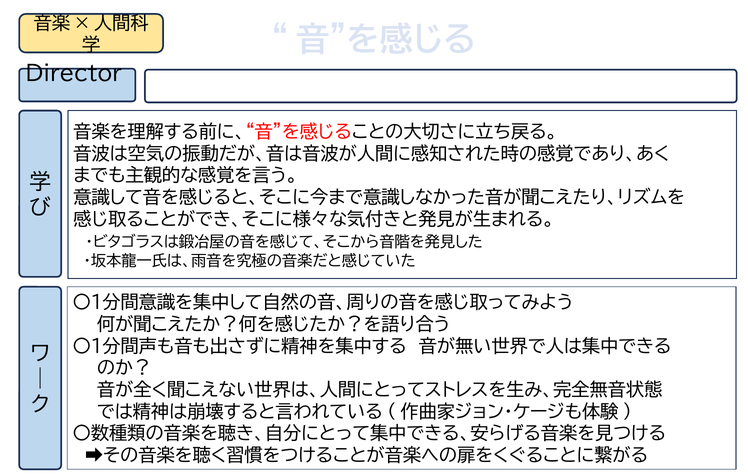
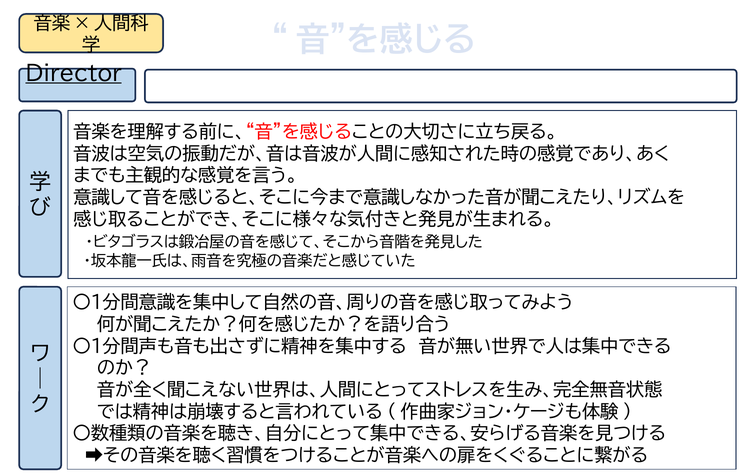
Director underline: none -> present (74, 74)
